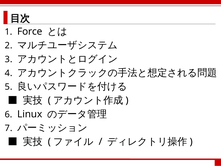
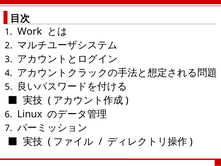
Force: Force -> Work (30, 31)
